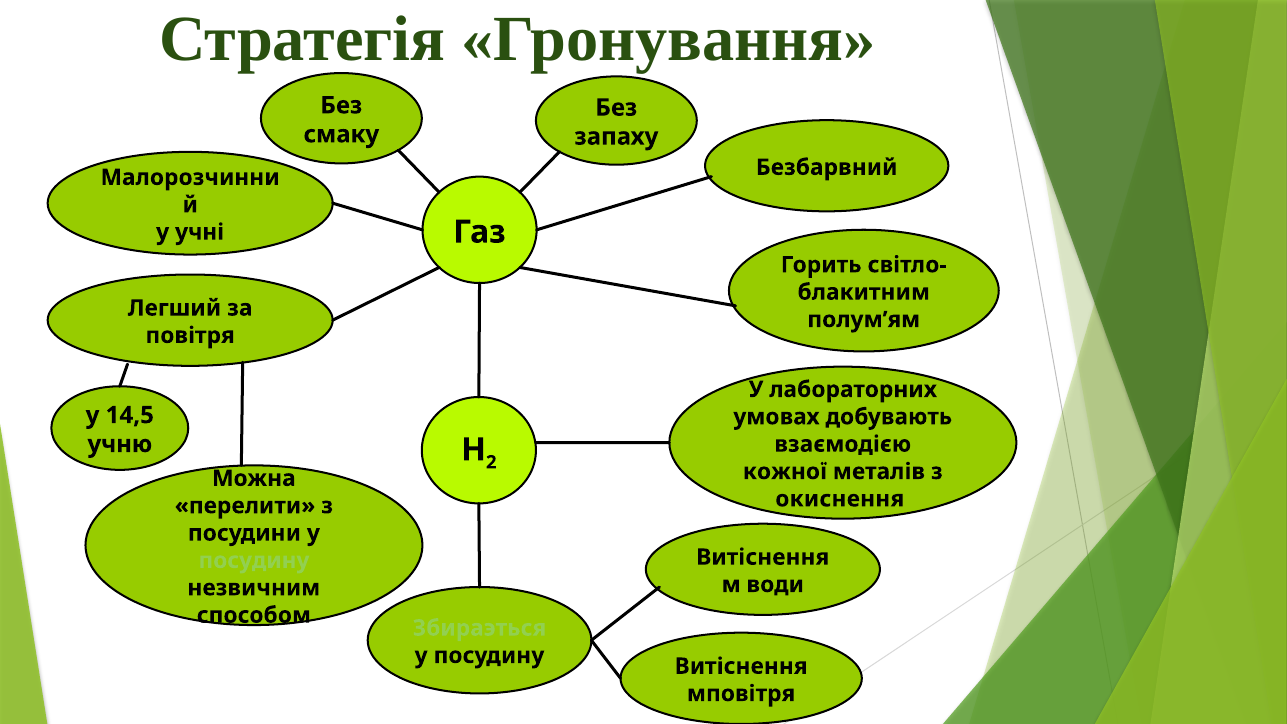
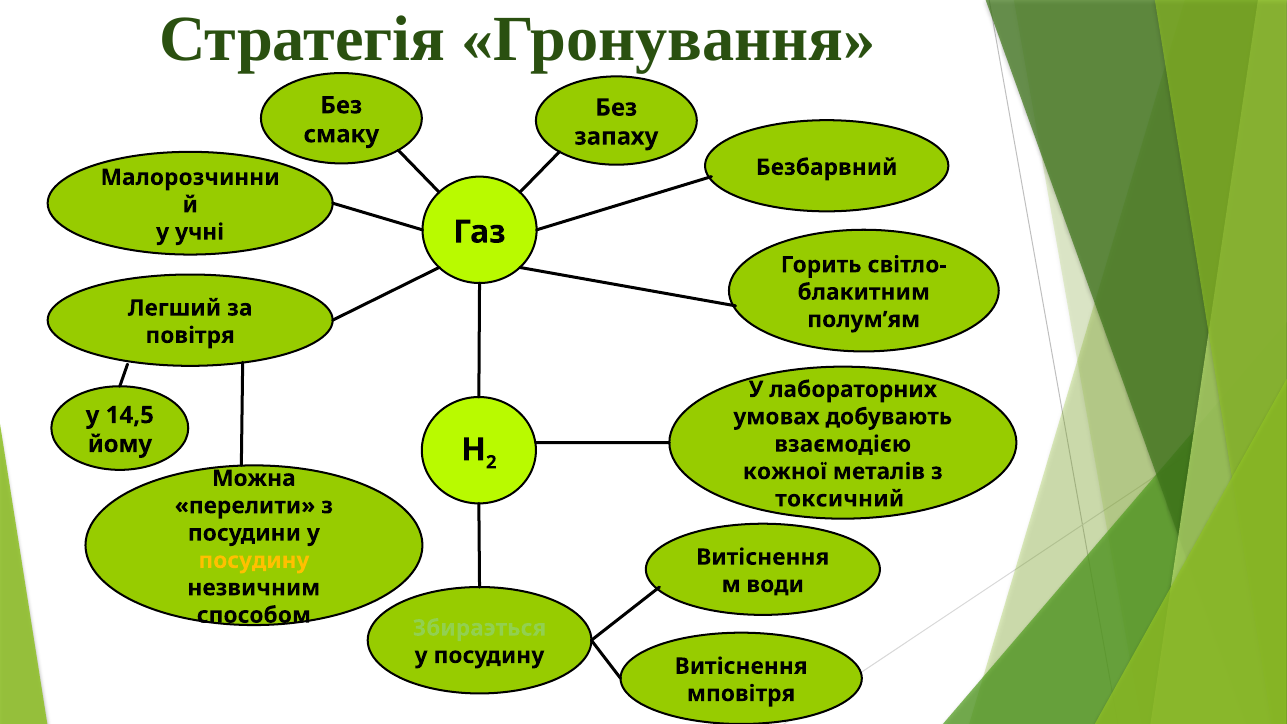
учню: учню -> йому (120, 444)
окиснення: окиснення -> токсичний (840, 499)
посудину colour: light green -> yellow (254, 560)
